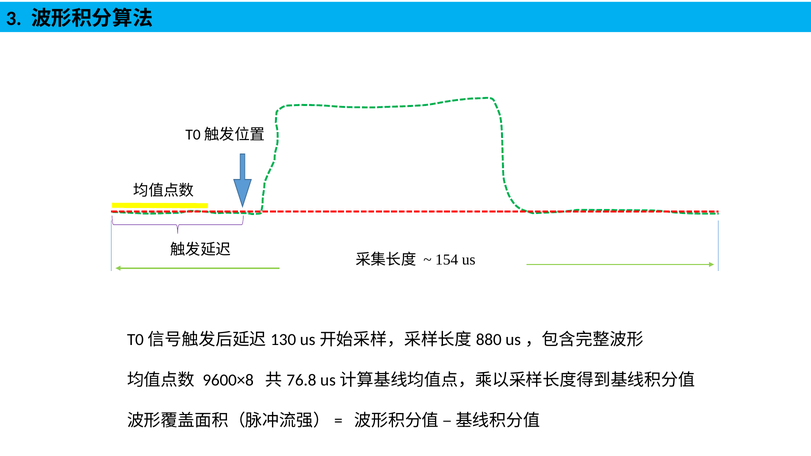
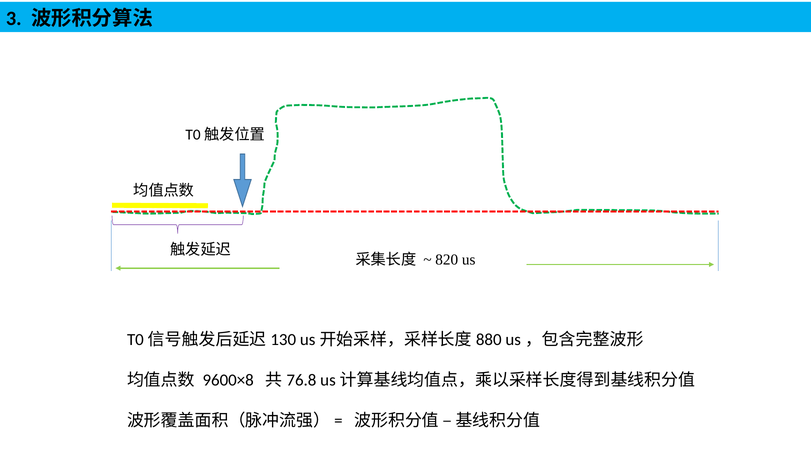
154: 154 -> 820 (447, 260)
